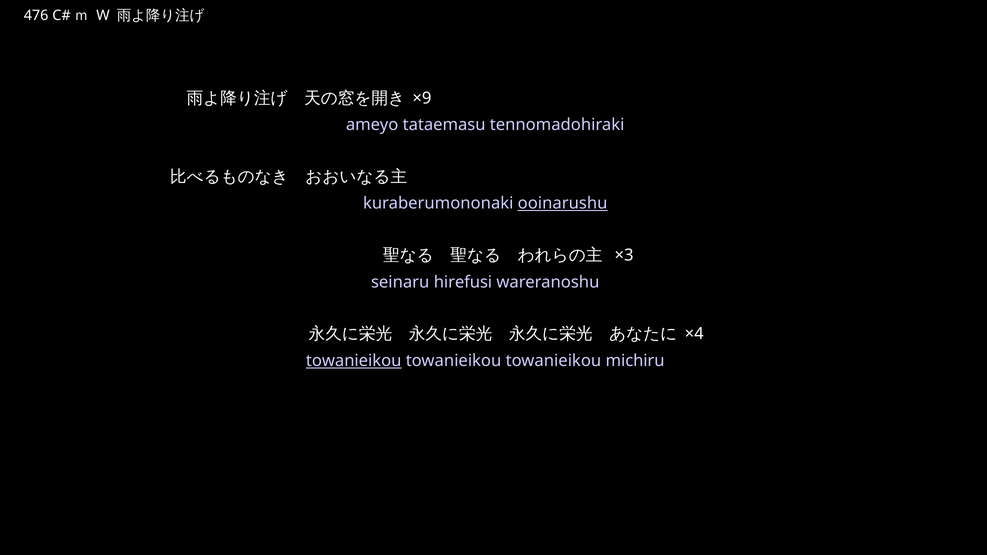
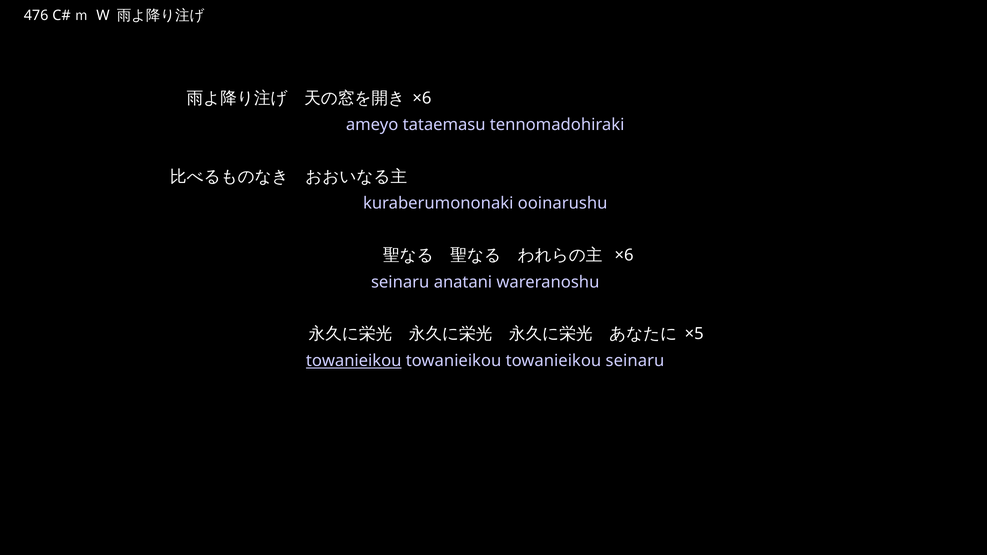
×9: ×9 -> ×6 (422, 98)
ooinarushu underline: present -> none (563, 203)
×3: ×3 -> ×6 (624, 255)
hirefusi: hirefusi -> anatani (463, 282)
×4: ×4 -> ×5 (694, 334)
towanieikou michiru: michiru -> seinaru (635, 361)
